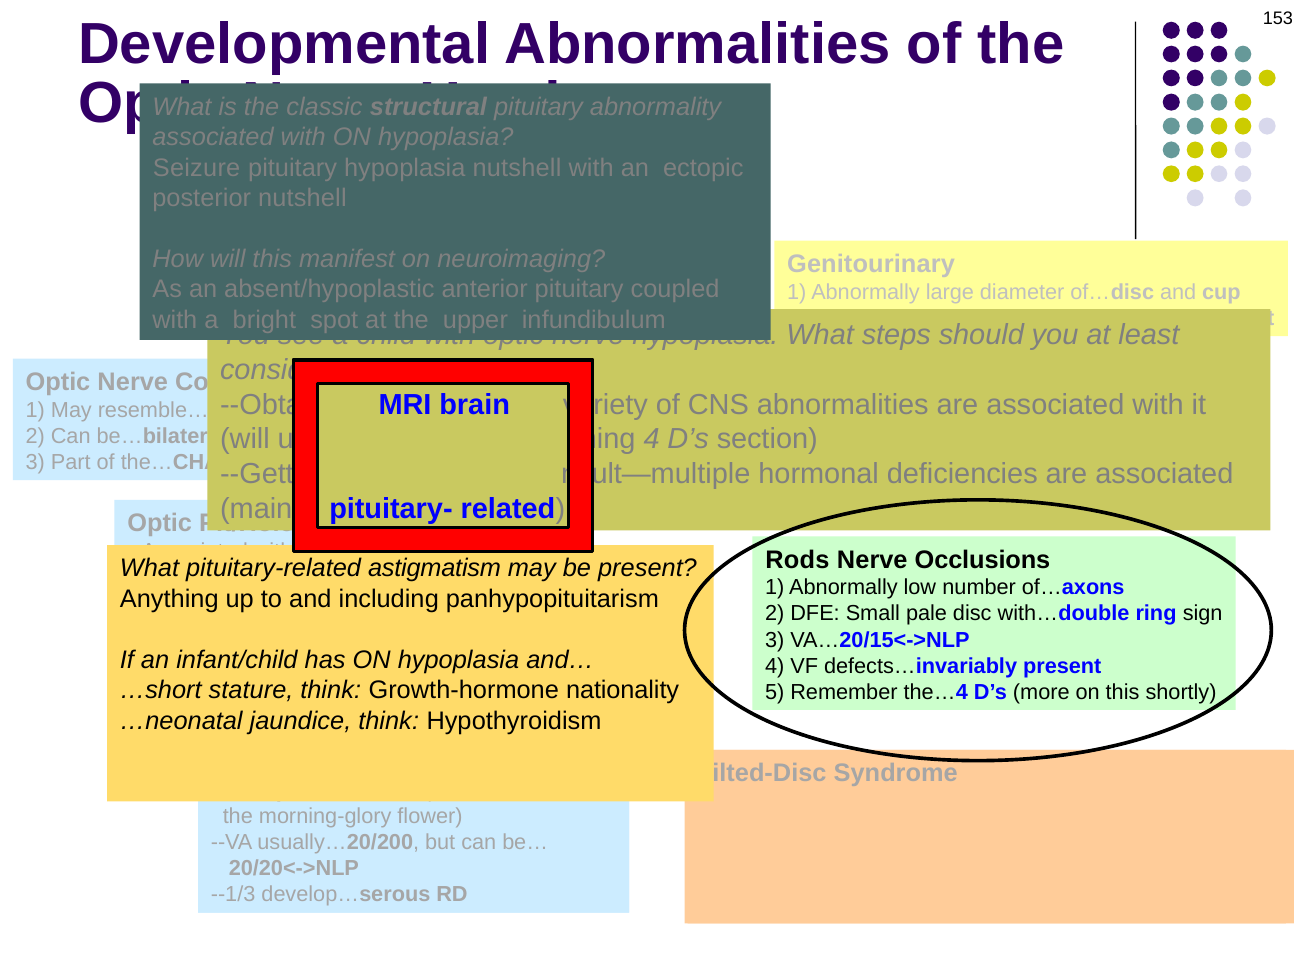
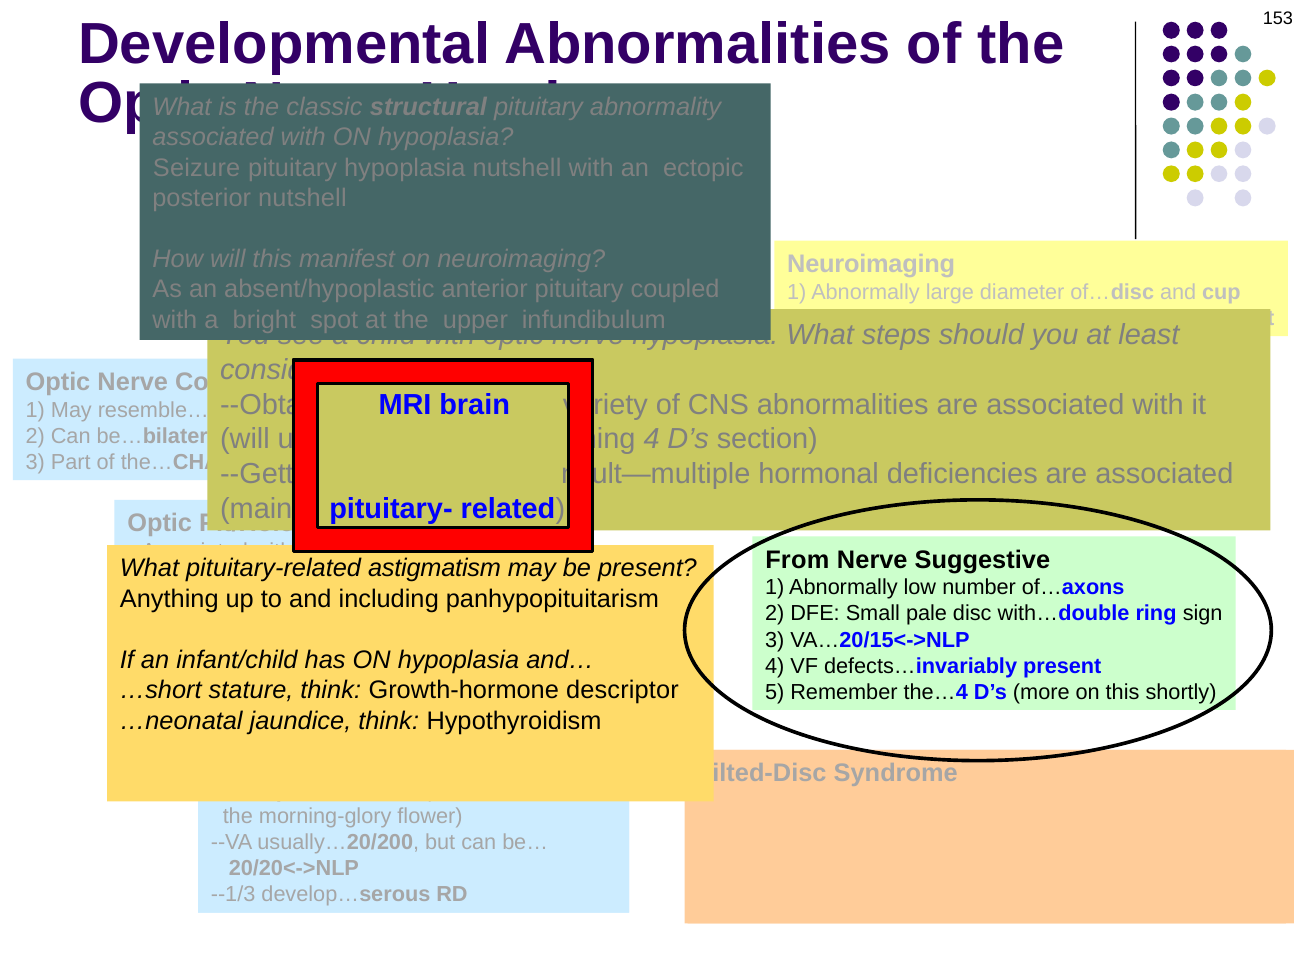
Genitourinary: Genitourinary -> Neuroimaging (871, 264)
Rods: Rods -> From (797, 560)
Occlusions: Occlusions -> Suggestive (982, 560)
nationality: nationality -> descriptor (622, 690)
